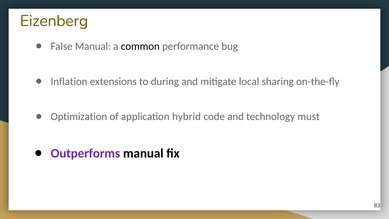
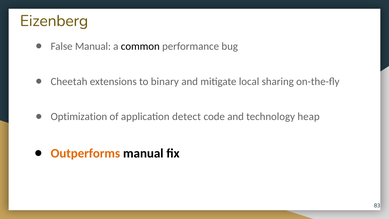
Inflation: Inflation -> Cheetah (69, 81)
during: during -> binary (165, 81)
hybrid: hybrid -> detect (187, 117)
must: must -> heap (309, 117)
Outperforms colour: purple -> orange (85, 153)
